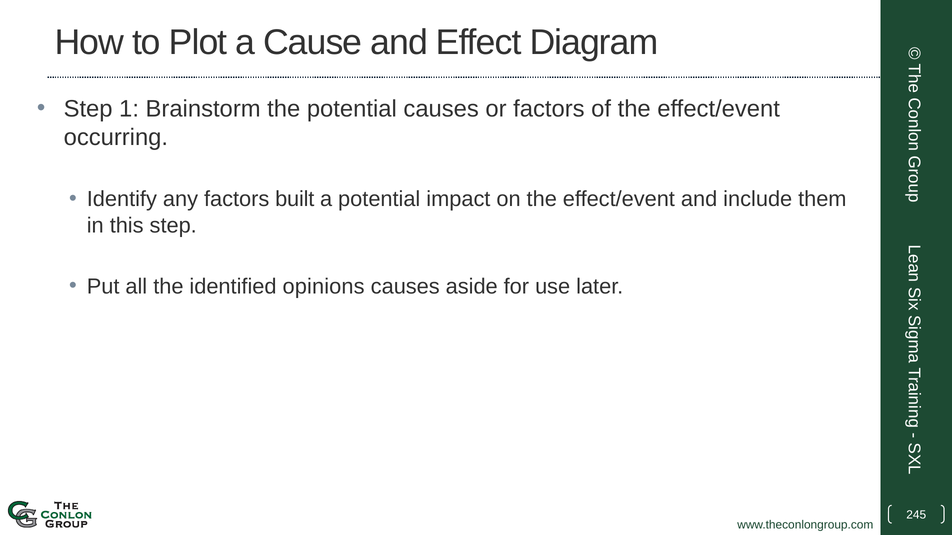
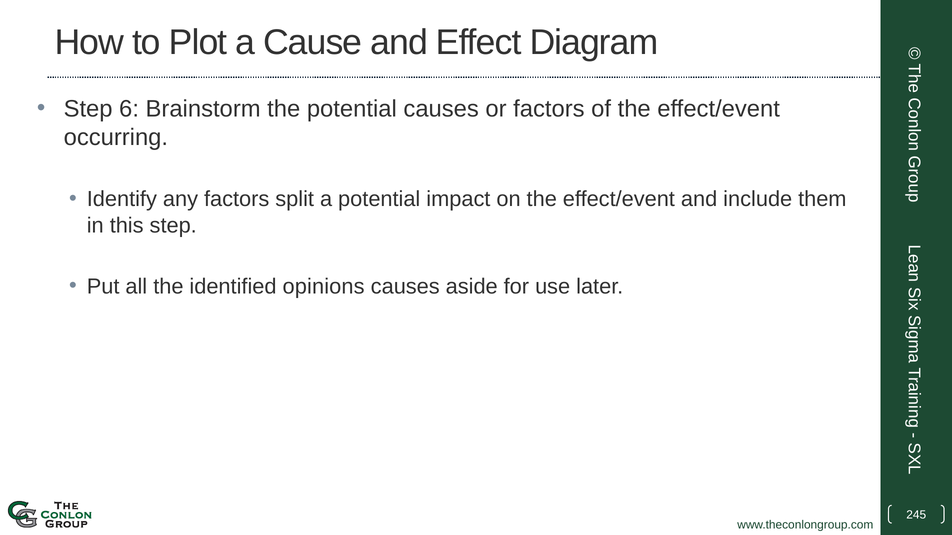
1: 1 -> 6 (129, 109)
built: built -> split (295, 199)
